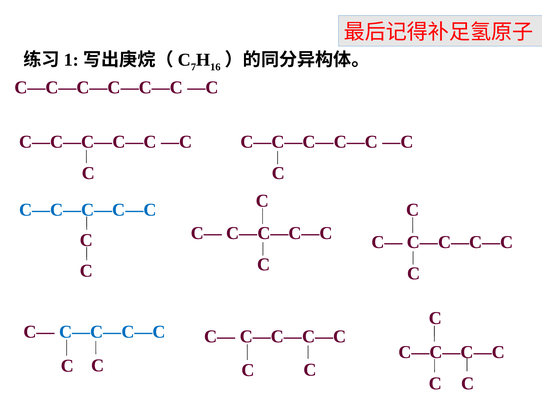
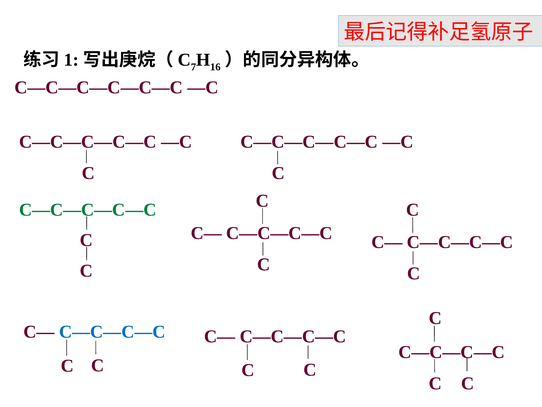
C—C—C—C—C colour: blue -> green (88, 210)
